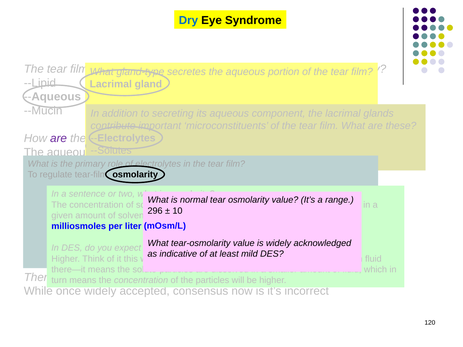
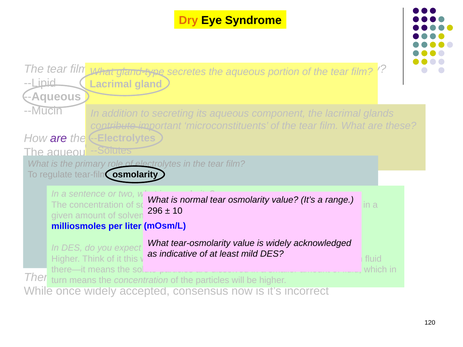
Dry colour: blue -> orange (188, 20)
